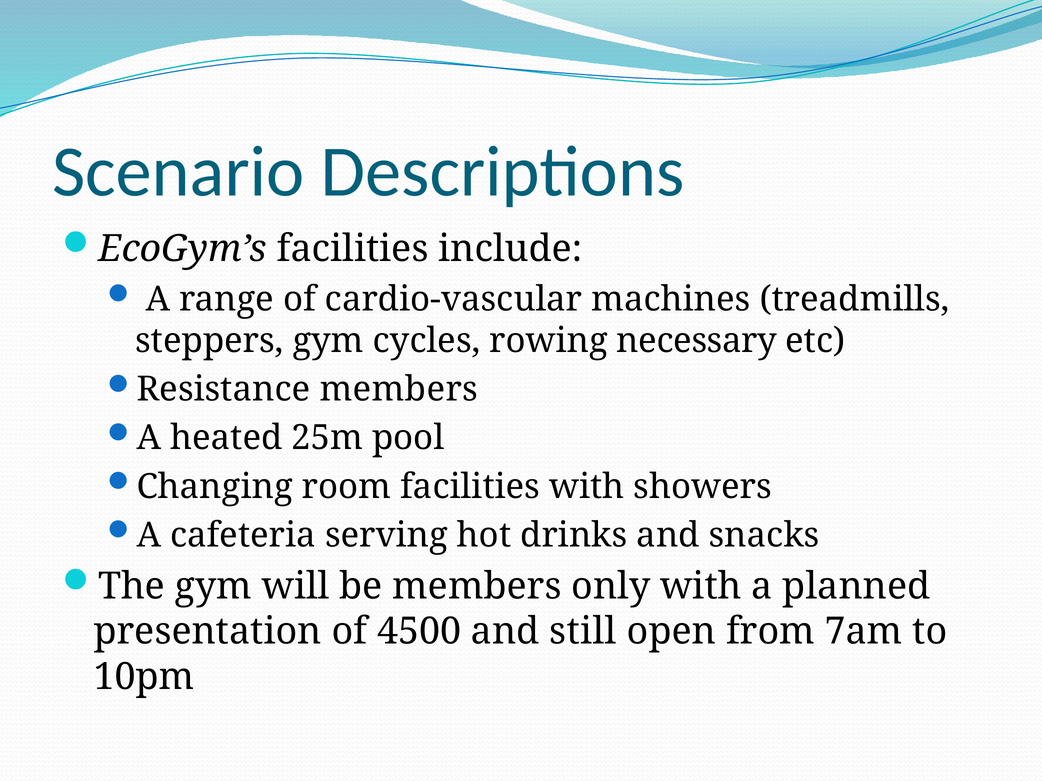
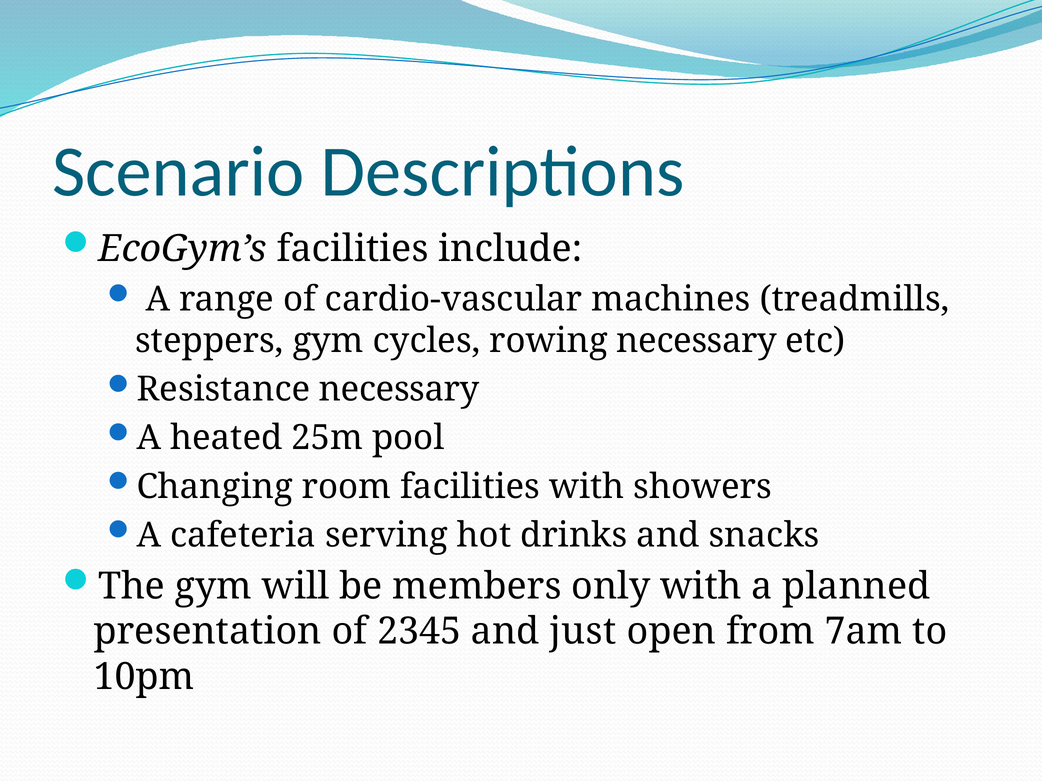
Resistance members: members -> necessary (399, 390)
4500: 4500 -> 2345 (419, 632)
still: still -> just (583, 632)
